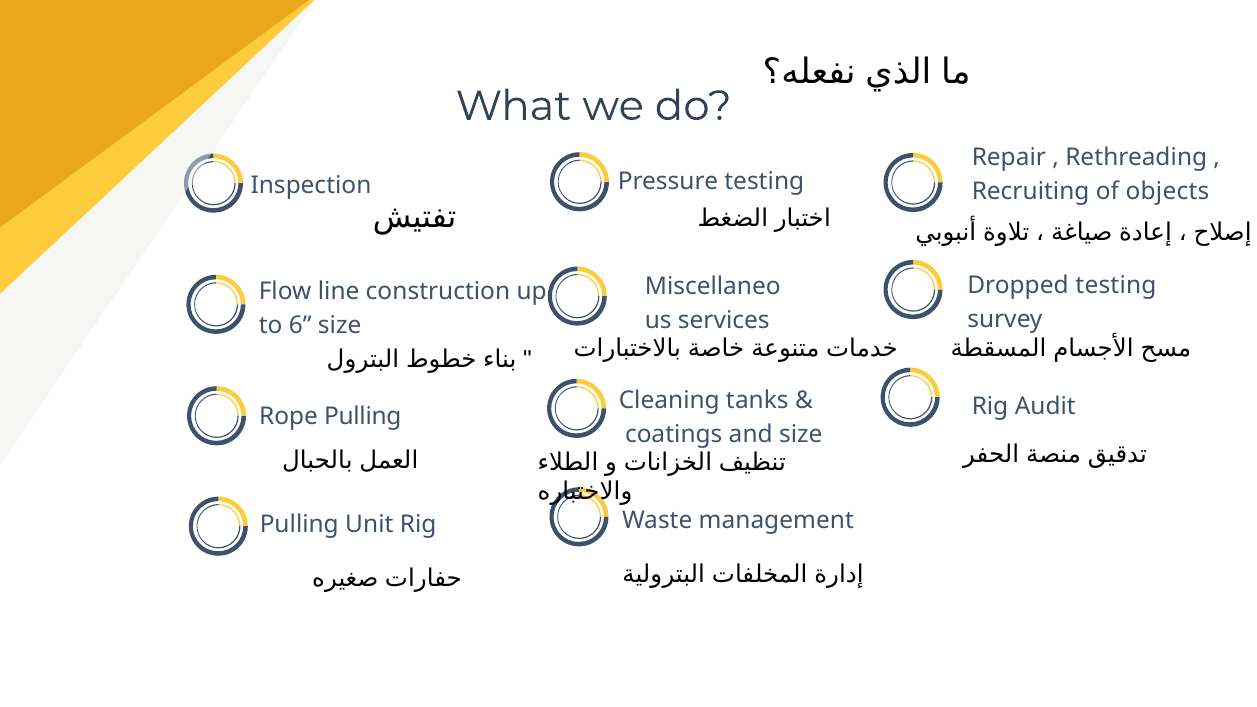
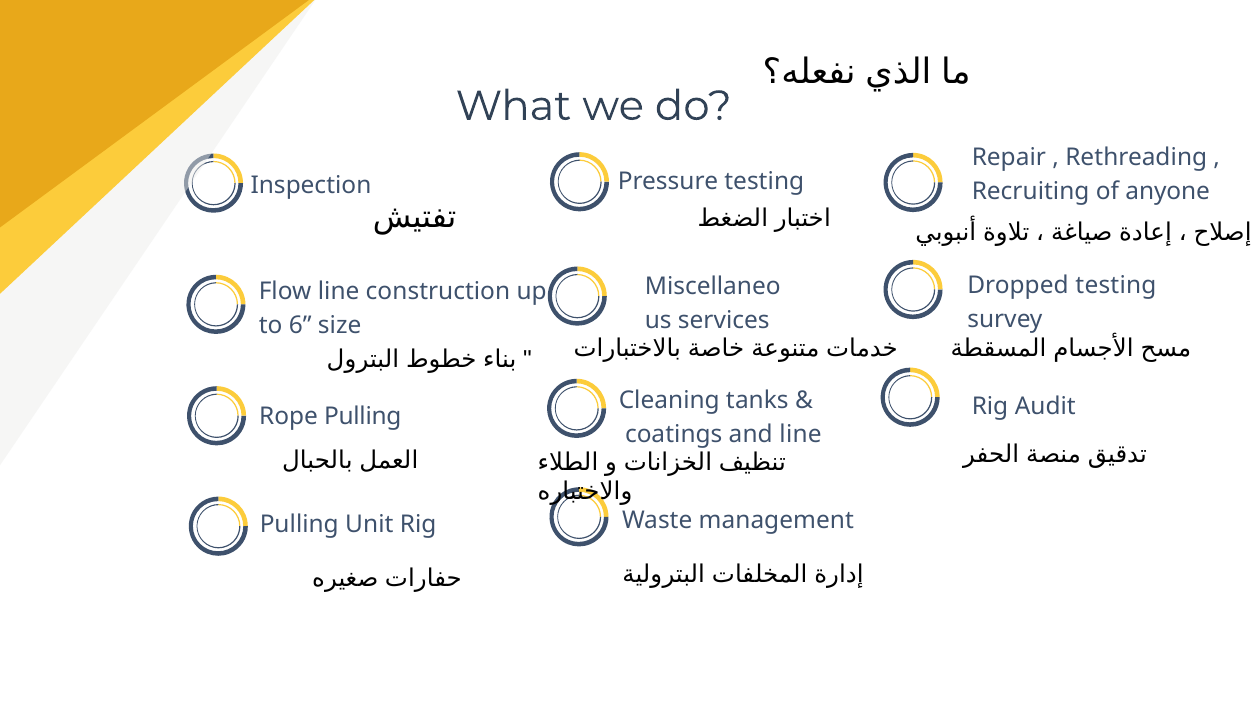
objects: objects -> anyone (1168, 191)
and size: size -> line (801, 434)
